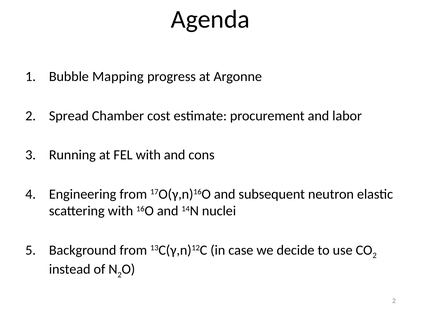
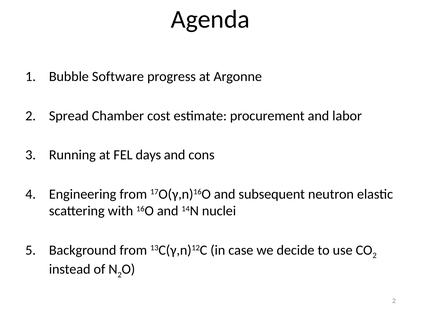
Mapping: Mapping -> Software (118, 77)
FEL with: with -> days (148, 155)
